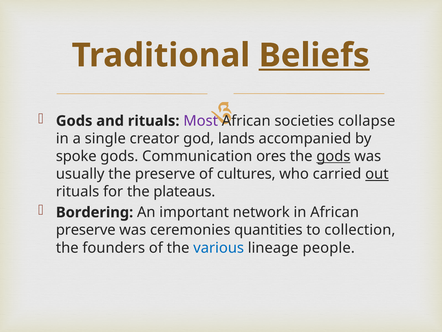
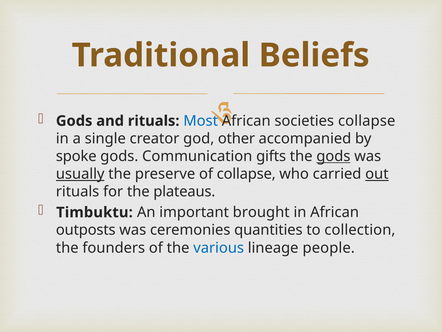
Beliefs underline: present -> none (314, 55)
Most colour: purple -> blue (201, 121)
lands: lands -> other (236, 138)
ores: ores -> gifts (271, 156)
usually underline: none -> present (80, 174)
of cultures: cultures -> collapse (246, 174)
Bordering: Bordering -> Timbuktu (94, 212)
network: network -> brought (261, 212)
preserve: preserve -> outposts (86, 230)
